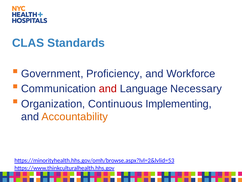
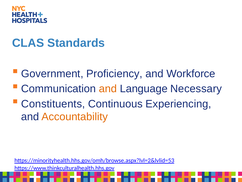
and colour: red -> orange (108, 89)
Organization: Organization -> Constituents (53, 104)
Implementing: Implementing -> Experiencing (178, 104)
